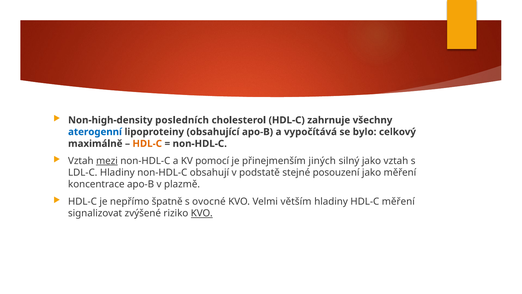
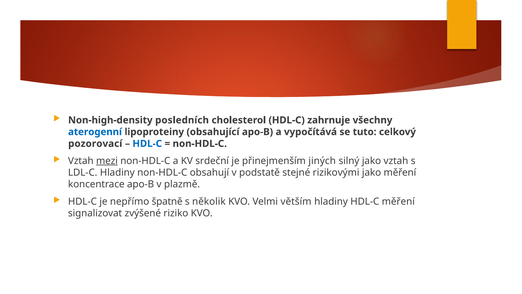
bylo: bylo -> tuto (365, 132)
maximálně: maximálně -> pozorovací (95, 143)
HDL-C colour: orange -> blue (147, 143)
pomocí: pomocí -> srdeční (212, 161)
posouzení: posouzení -> rizikovými (336, 172)
ovocné: ovocné -> několik (209, 201)
KVO underline: present -> none (202, 213)
